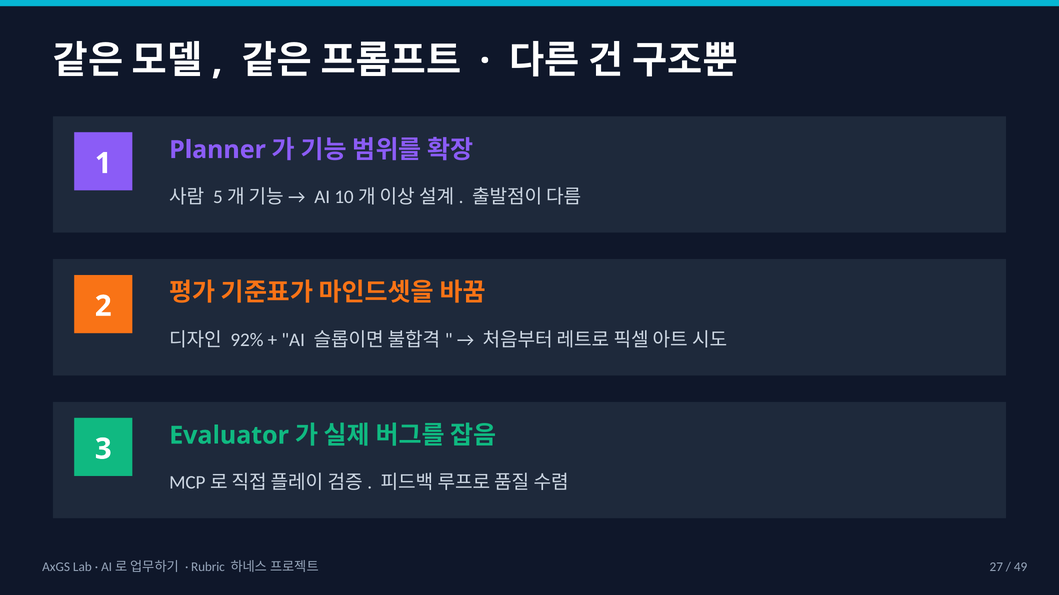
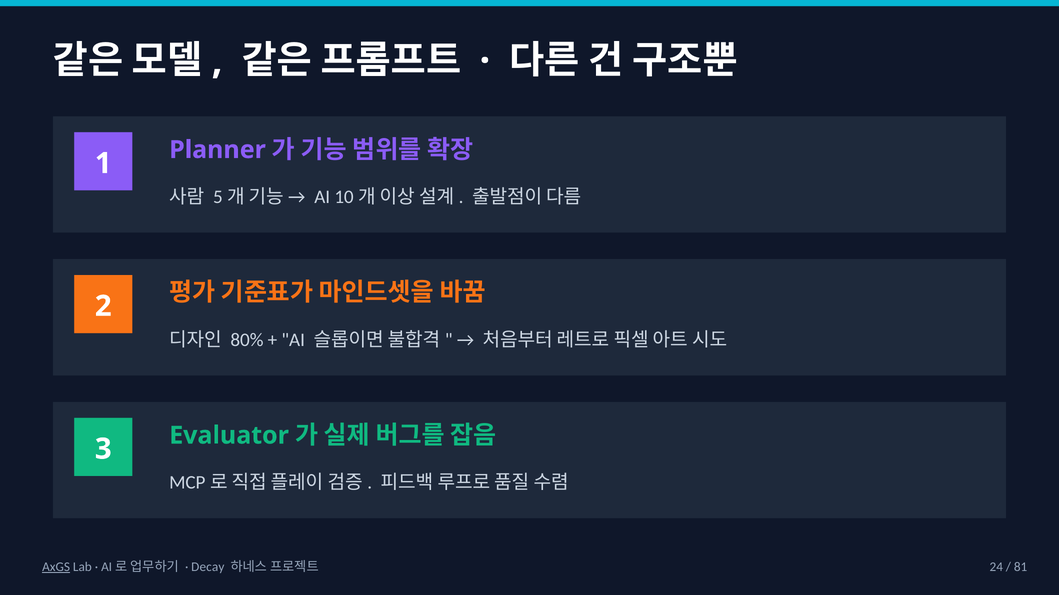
92%: 92% -> 80% (247, 340)
AxGS underline: none -> present (56, 567)
Rubric: Rubric -> Decay (208, 567)
27: 27 -> 24 (996, 567)
49: 49 -> 81 (1021, 567)
